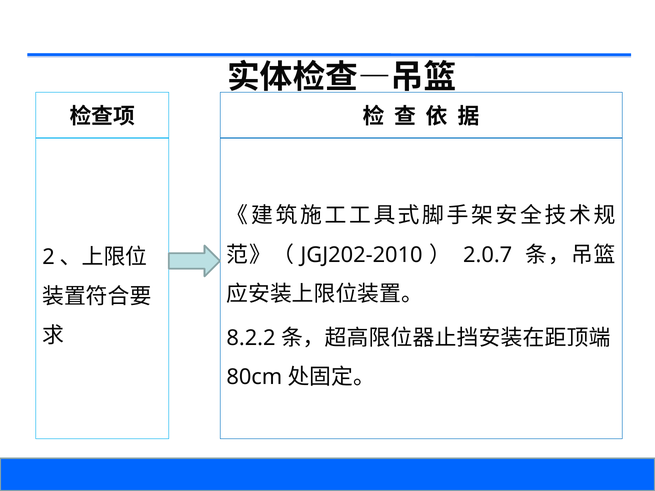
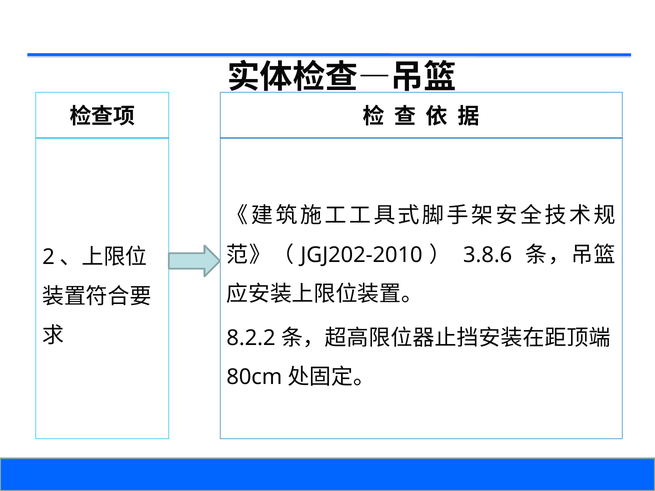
2.0.7: 2.0.7 -> 3.8.6 (488, 255)
